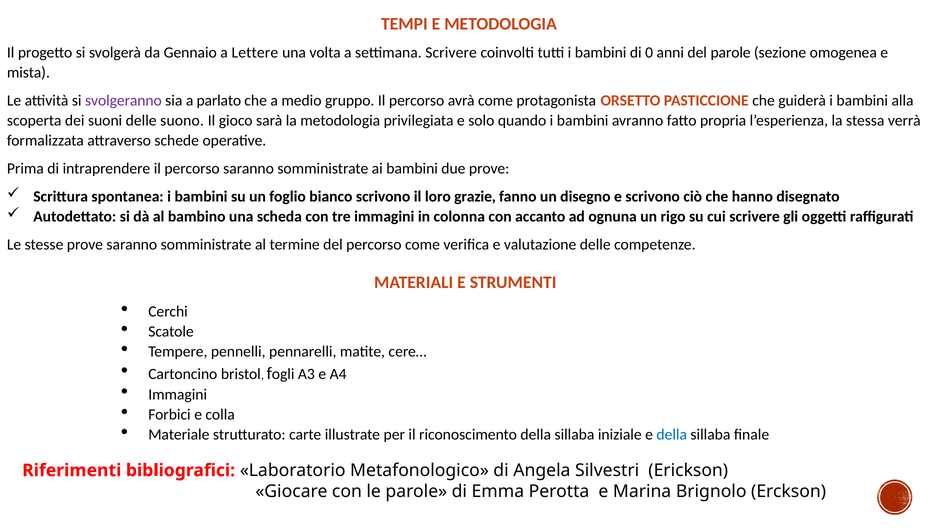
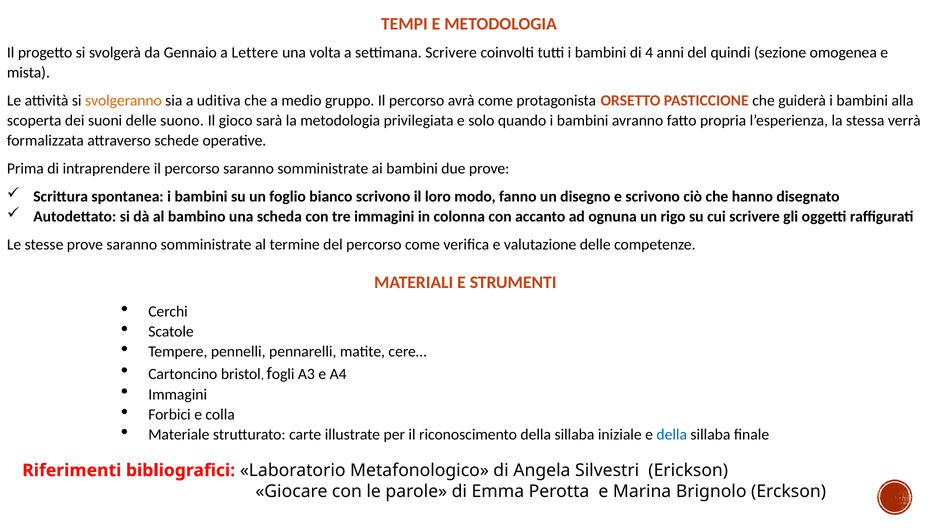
0: 0 -> 4 (649, 53)
del parole: parole -> quindi (730, 53)
svolgeranno colour: purple -> orange (123, 101)
parlato: parlato -> uditiva (219, 101)
grazie: grazie -> modo (475, 196)
